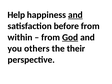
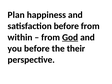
Help: Help -> Plan (16, 15)
and underline: present -> none (75, 15)
you others: others -> before (37, 48)
